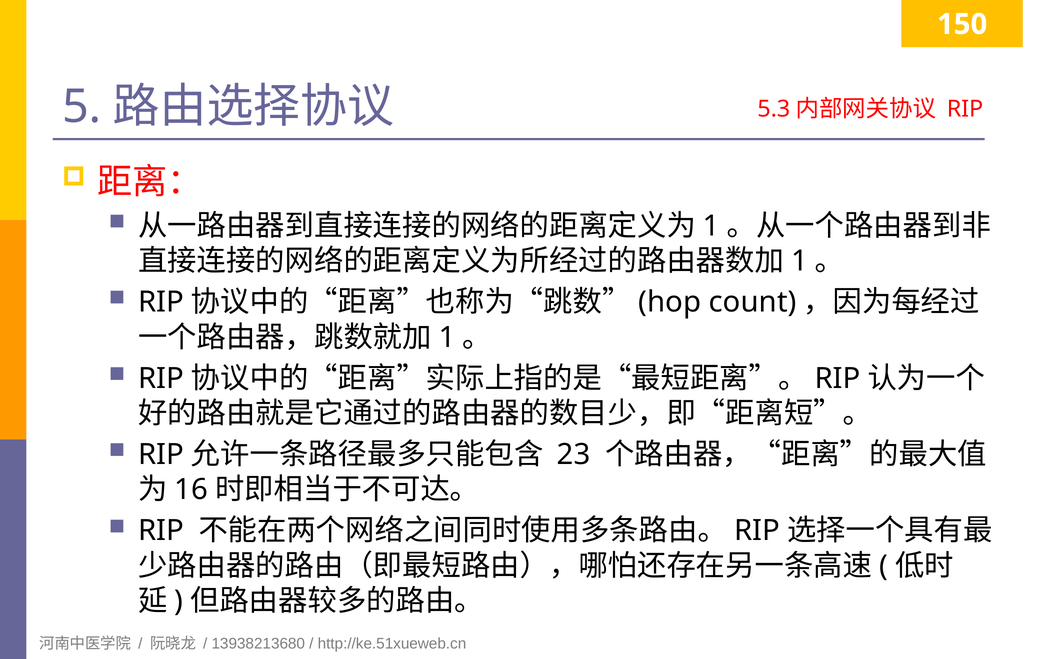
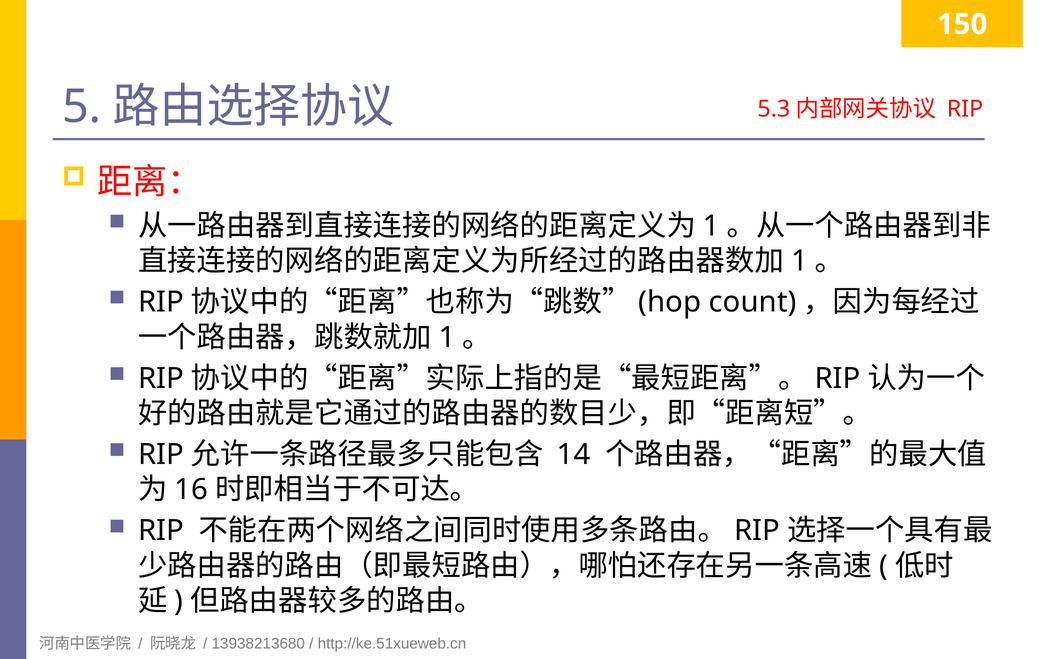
23: 23 -> 14 (574, 455)
